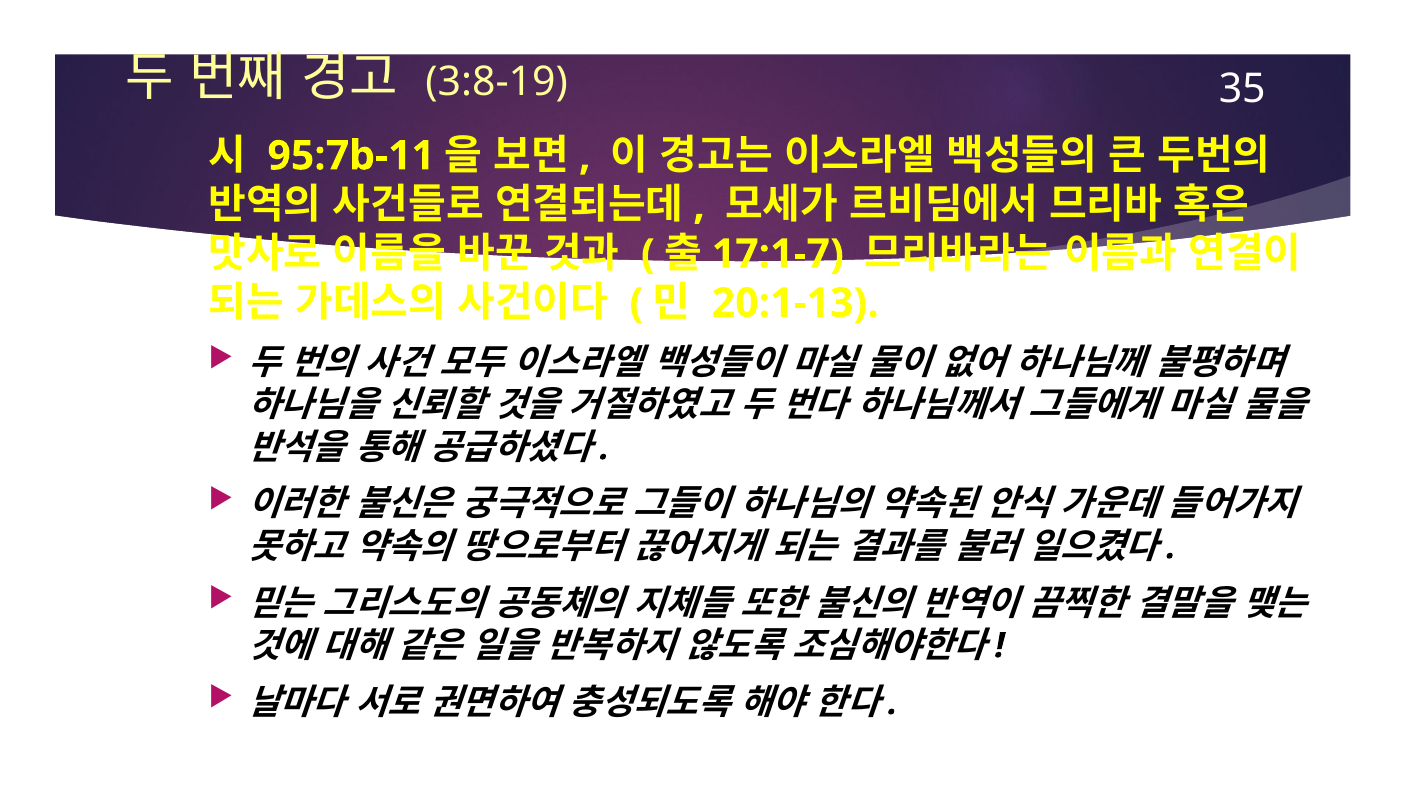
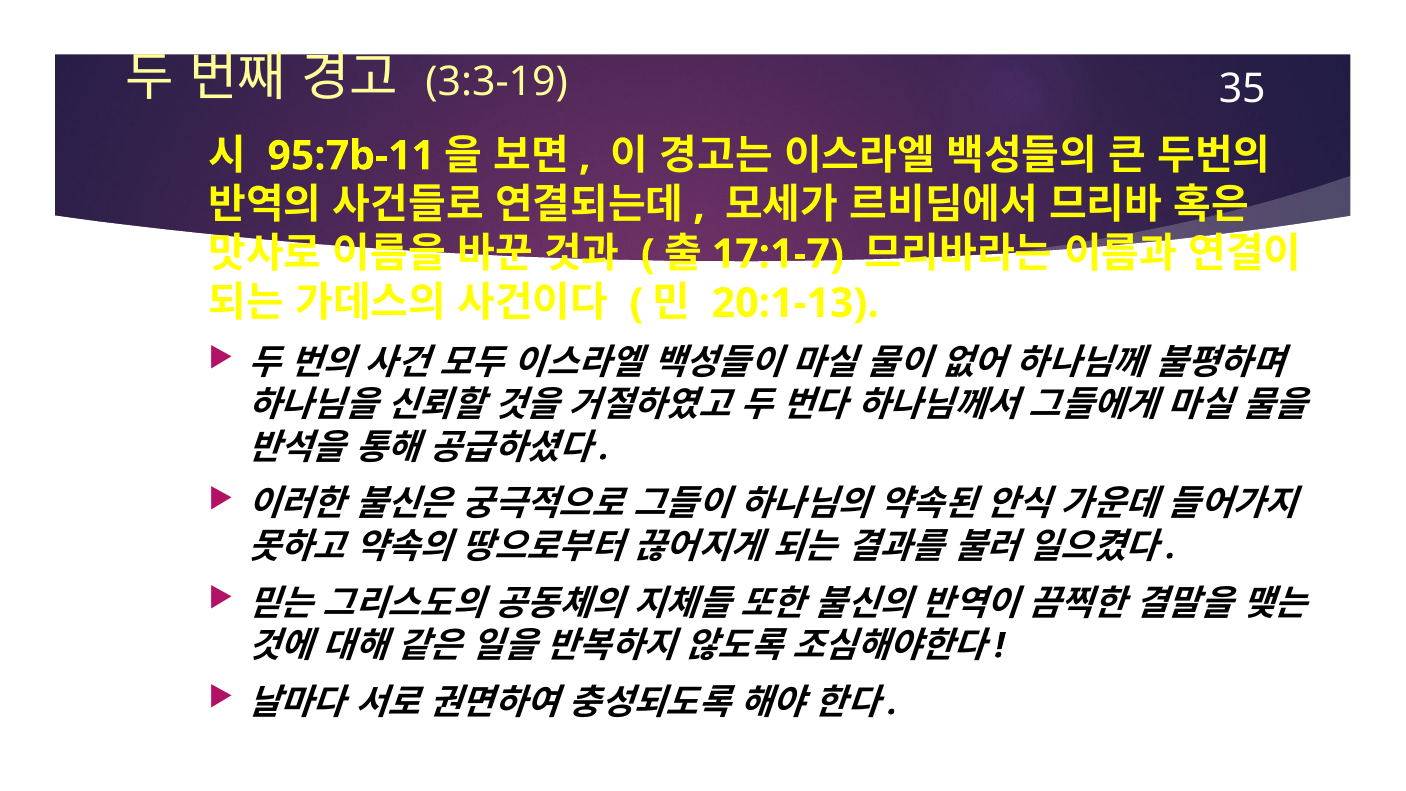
3:8-19: 3:8-19 -> 3:3-19 (497, 82)
